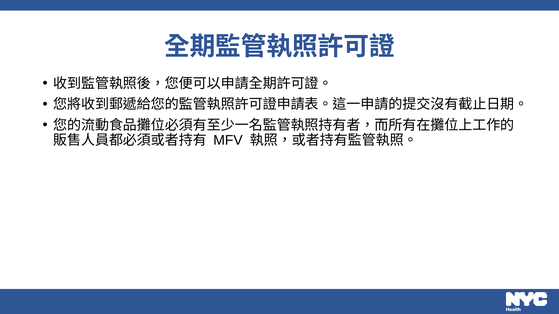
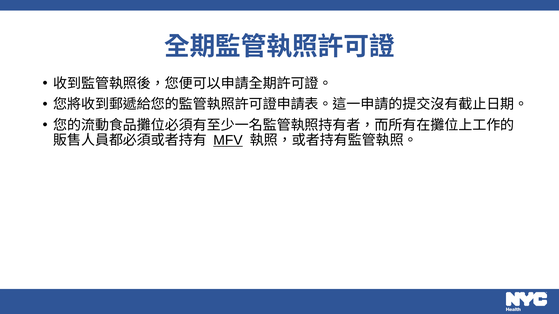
MFV underline: none -> present (228, 140)
